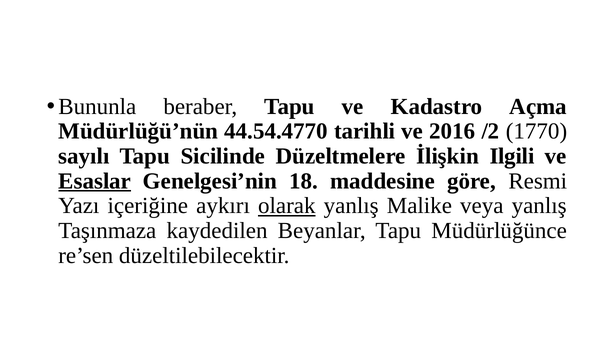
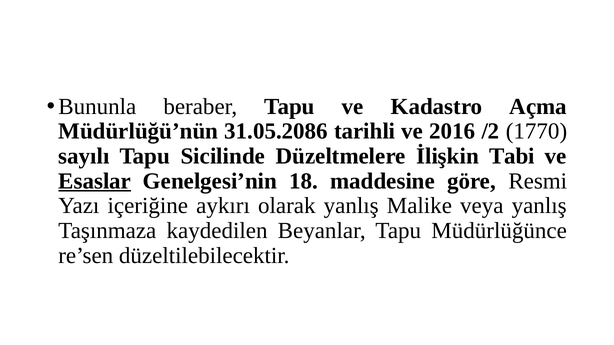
44.54.4770: 44.54.4770 -> 31.05.2086 (276, 131)
Ilgili: Ilgili -> Tabi (512, 156)
olarak underline: present -> none (287, 206)
